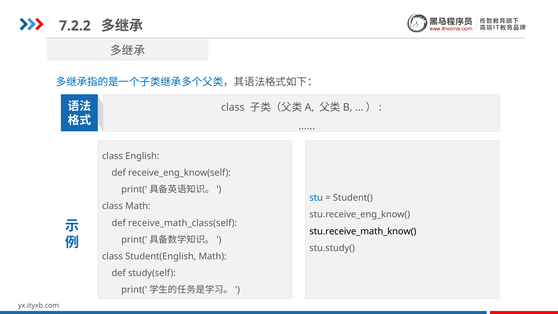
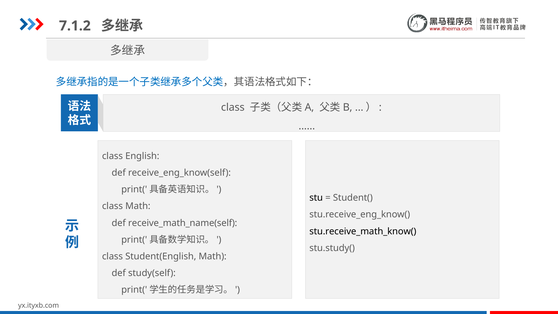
7.2.2: 7.2.2 -> 7.1.2 (75, 26)
stu colour: blue -> black (316, 198)
receive_math_class(self: receive_math_class(self -> receive_math_name(self (183, 223)
